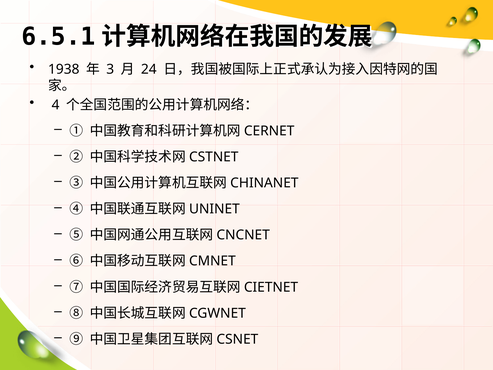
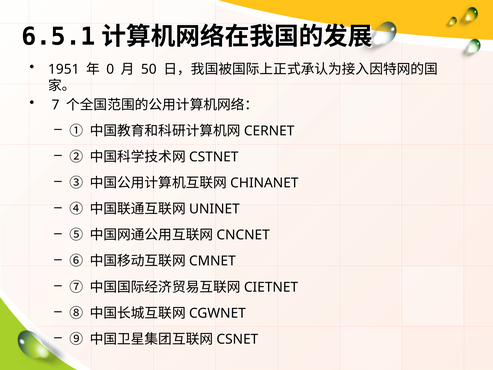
1938: 1938 -> 1951 (64, 69)
3: 3 -> 0 (110, 69)
24: 24 -> 50 (149, 69)
4: 4 -> 7 (56, 105)
